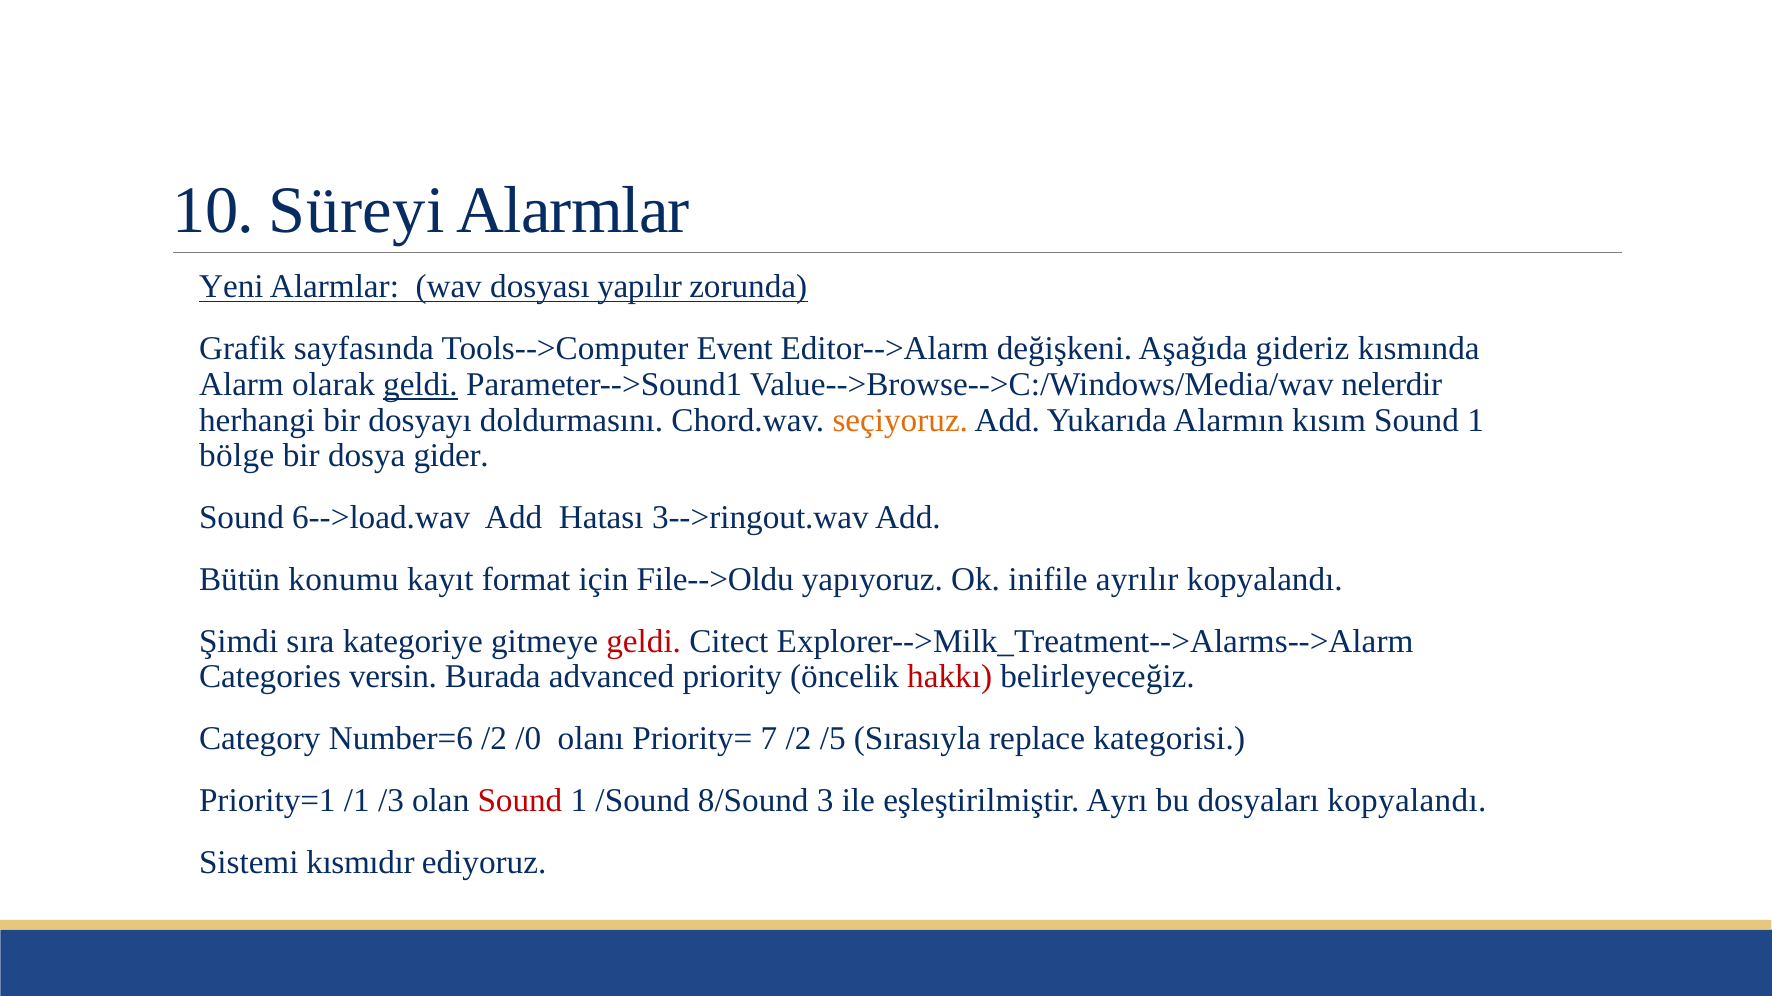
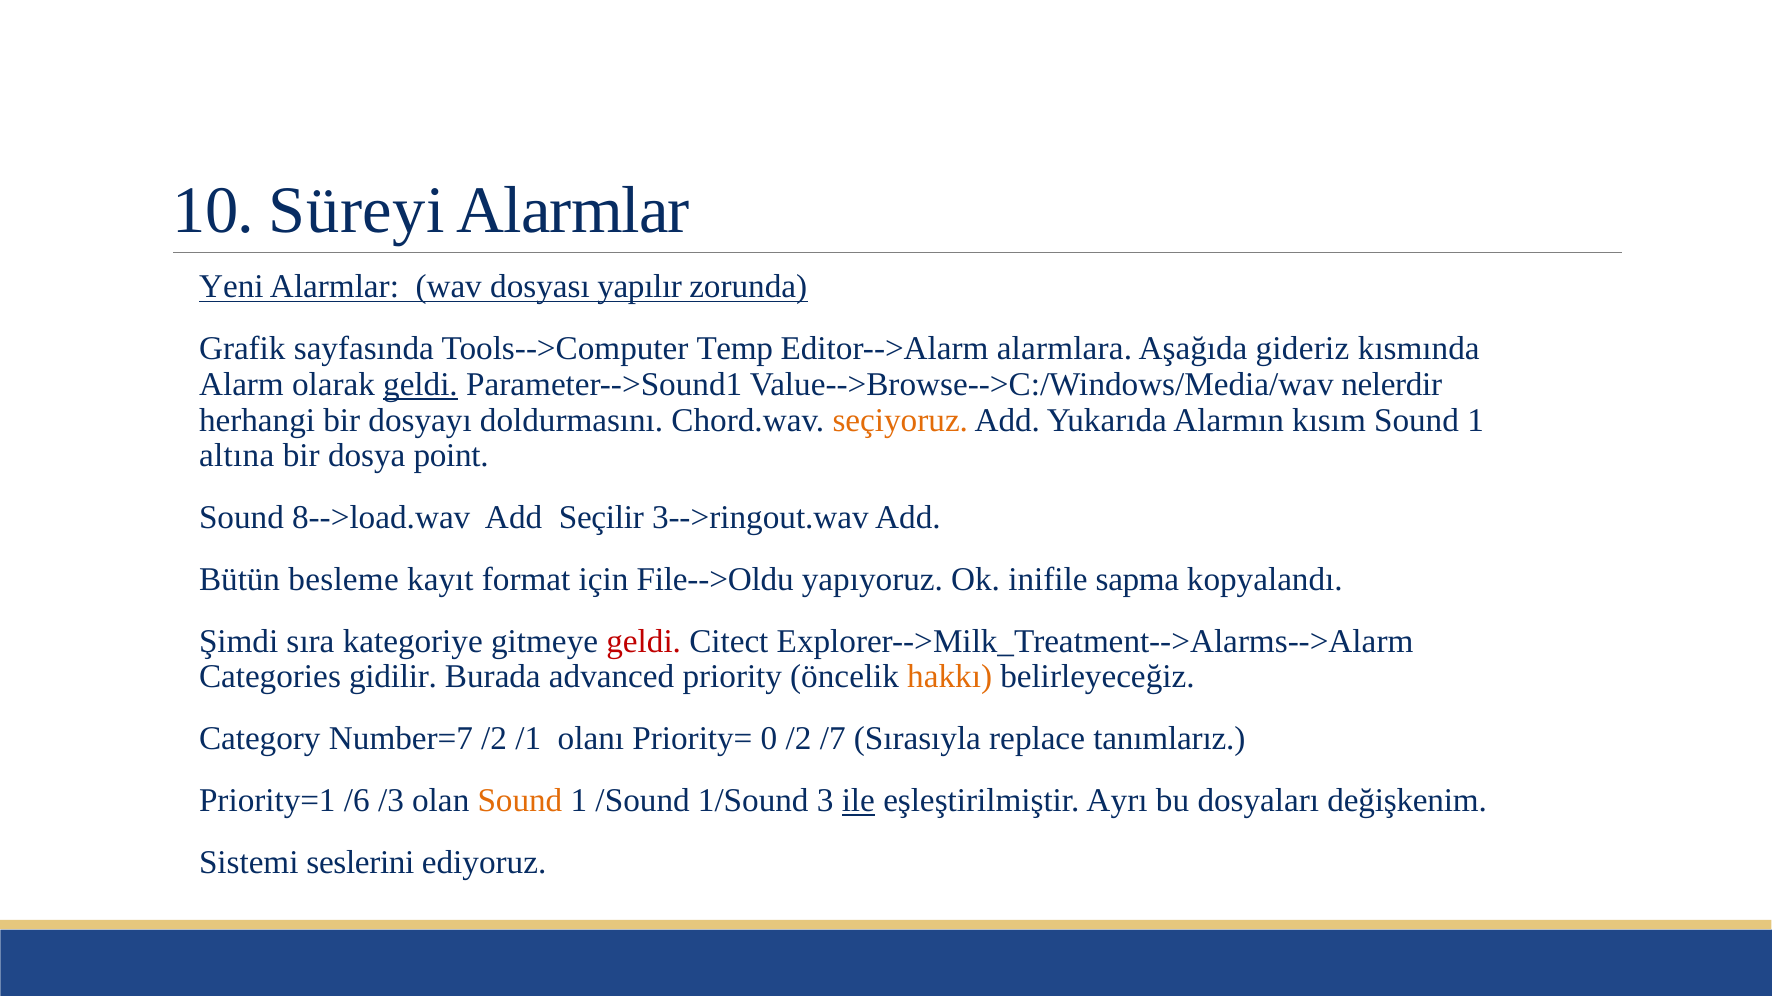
Event: Event -> Temp (735, 349)
değişkeni: değişkeni -> alarmlara (1064, 349)
bölge: bölge -> altına (237, 456)
gider: gider -> point (451, 456)
6-->load.wav: 6-->load.wav -> 8-->load.wav (381, 518)
Hatası: Hatası -> Seçilir (601, 518)
konumu: konumu -> besleme (344, 580)
ayrılır: ayrılır -> sapma (1137, 580)
versin: versin -> gidilir (393, 677)
hakkı colour: red -> orange (950, 677)
Number=6: Number=6 -> Number=7 (401, 739)
/0: /0 -> /1 (528, 739)
7: 7 -> 0 (769, 739)
/5: /5 -> /7 (833, 739)
kategorisi: kategorisi -> tanımlarız (1169, 739)
/1: /1 -> /6 (357, 801)
Sound colour: red -> orange (520, 801)
8/Sound: 8/Sound -> 1/Sound (753, 801)
ile underline: none -> present (858, 801)
dosyaları kopyalandı: kopyalandı -> değişkenim (1407, 801)
kısmıdır: kısmıdır -> seslerini (360, 863)
